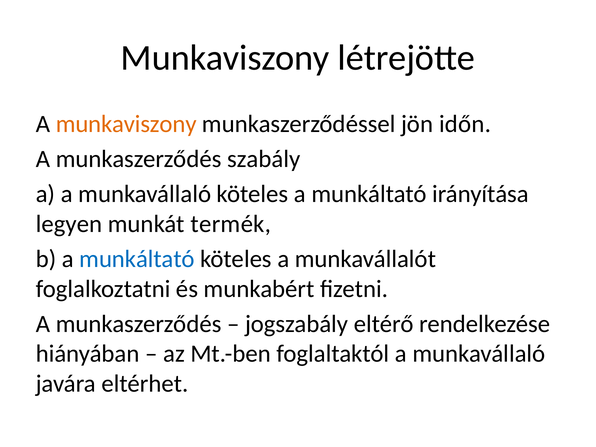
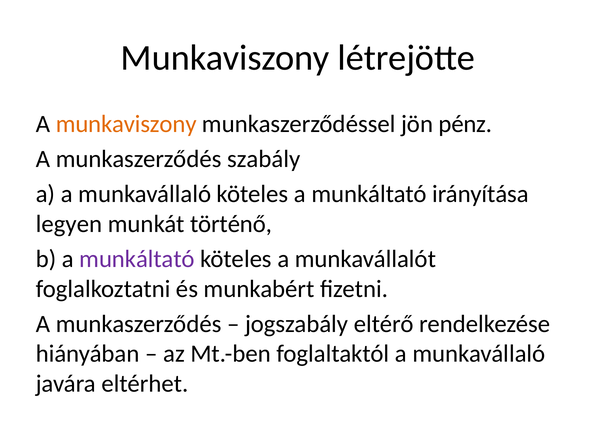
időn: időn -> pénz (465, 124)
termék: termék -> történő (231, 224)
munkáltató colour: blue -> purple (137, 259)
